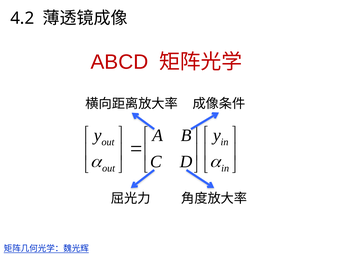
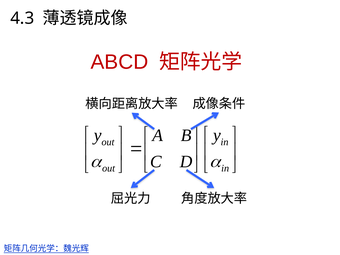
4.2: 4.2 -> 4.3 (22, 18)
